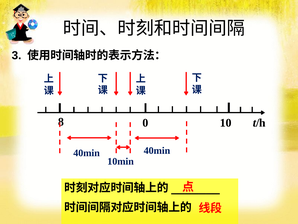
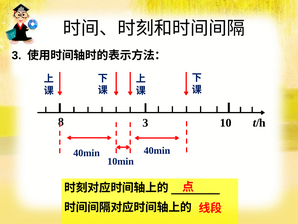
0: 0 -> 3 (145, 123)
